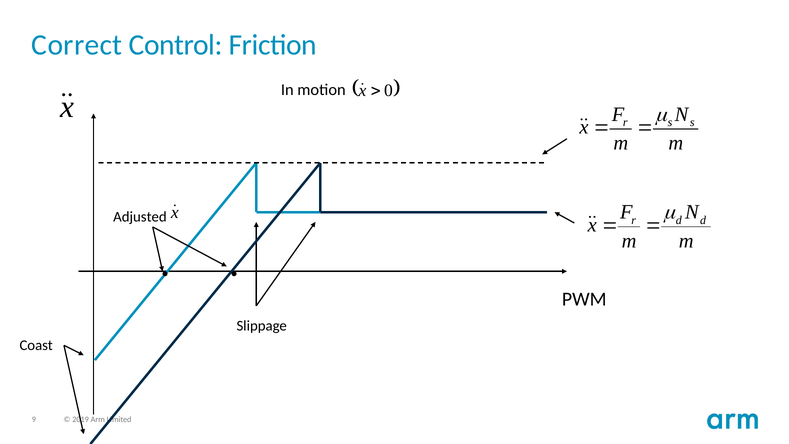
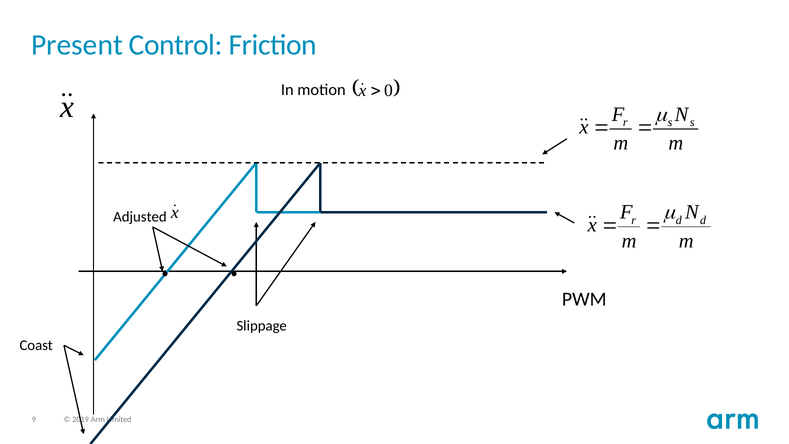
Correct: Correct -> Present (77, 45)
